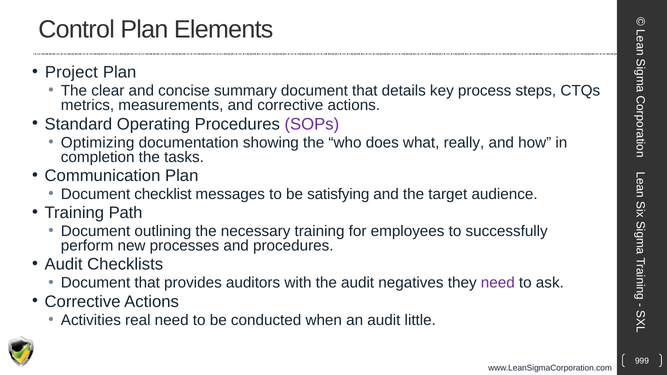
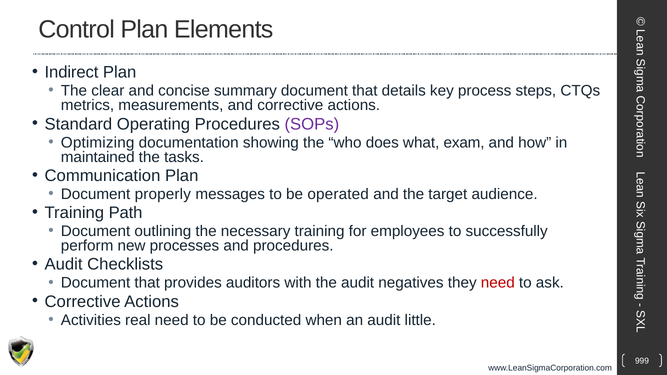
Project: Project -> Indirect (72, 72)
really: really -> exam (464, 143)
completion: completion -> maintained (98, 157)
checklist: checklist -> properly (163, 194)
satisfying: satisfying -> operated (338, 194)
need colour: purple -> red (498, 283)
